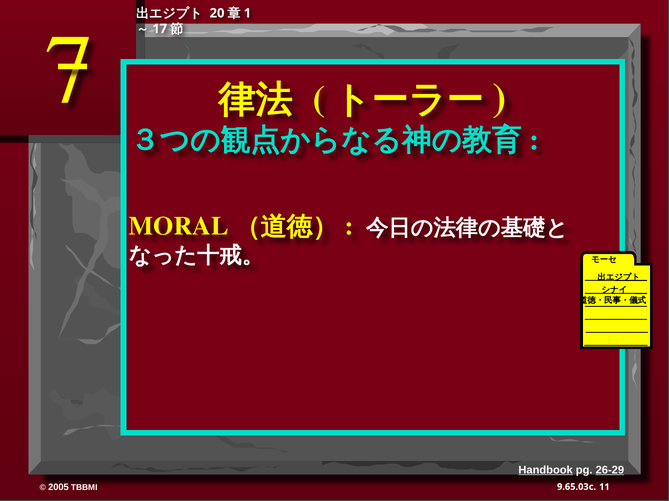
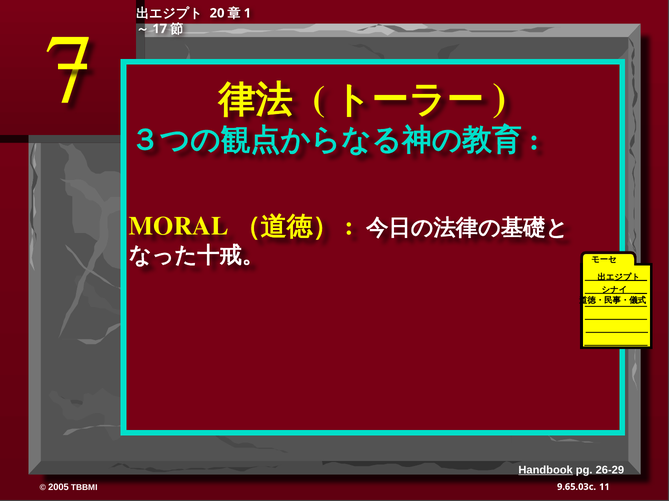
26-29 underline: present -> none (610, 471)
